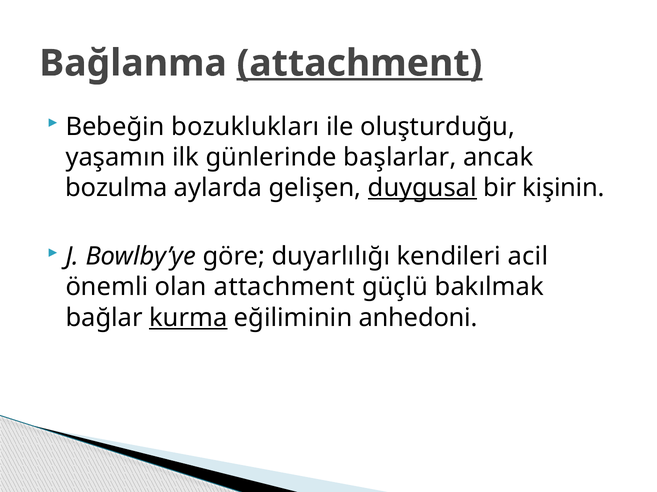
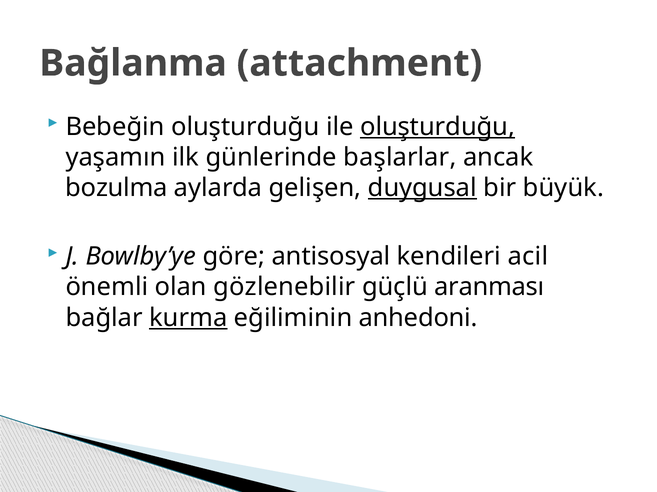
attachment underline: present -> none (359, 63)
Bebeğin bozuklukları: bozuklukları -> oluşturduğu (245, 127)
oluşturduğu underline: none -> present (438, 127)
kişinin: kişinin -> büyük (563, 188)
duyarlılığı: duyarlılığı -> antisosyal (331, 257)
olan attachment: attachment -> gözlenebilir (284, 287)
bakılmak: bakılmak -> aranması (489, 287)
